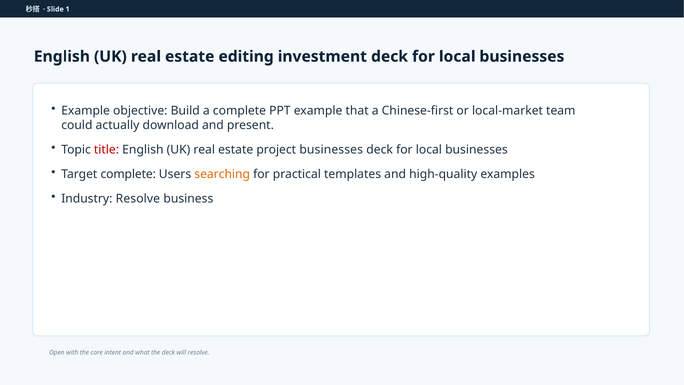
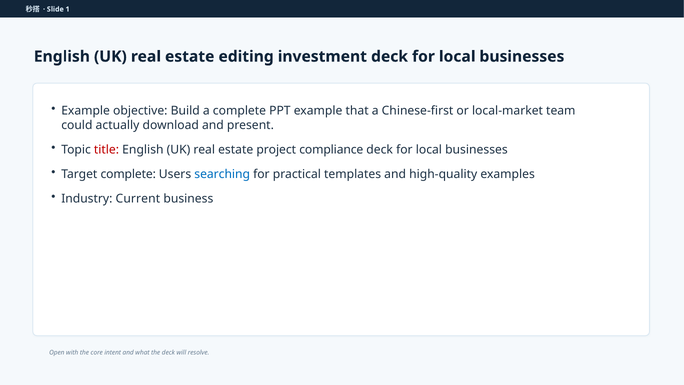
project businesses: businesses -> compliance (331, 150)
searching colour: orange -> blue (222, 174)
Industry Resolve: Resolve -> Current (138, 199)
